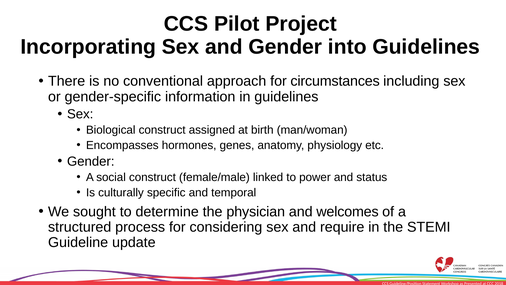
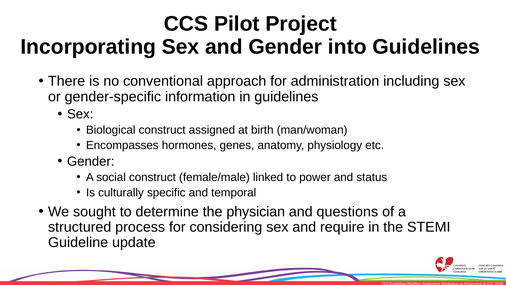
circumstances: circumstances -> administration (335, 81)
welcomes: welcomes -> questions (347, 211)
